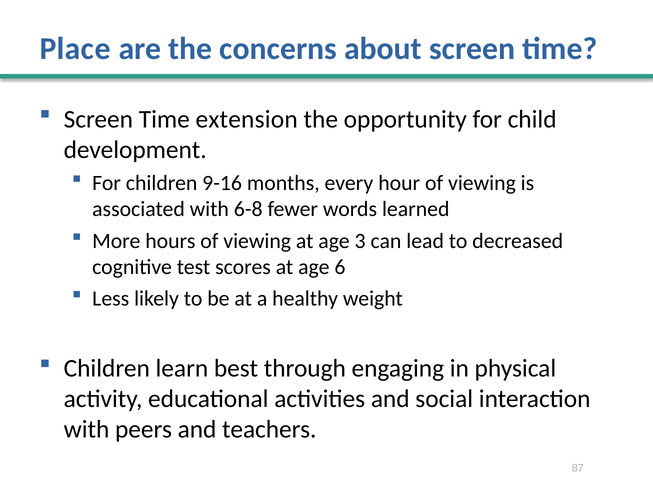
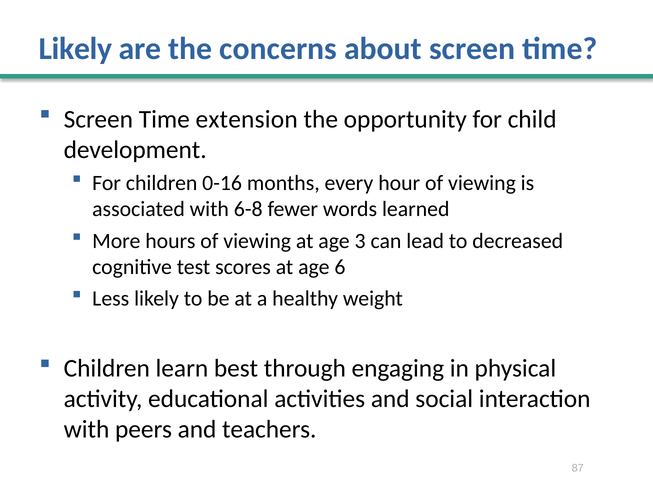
Place: Place -> Likely (75, 48)
9-16: 9-16 -> 0-16 (222, 183)
